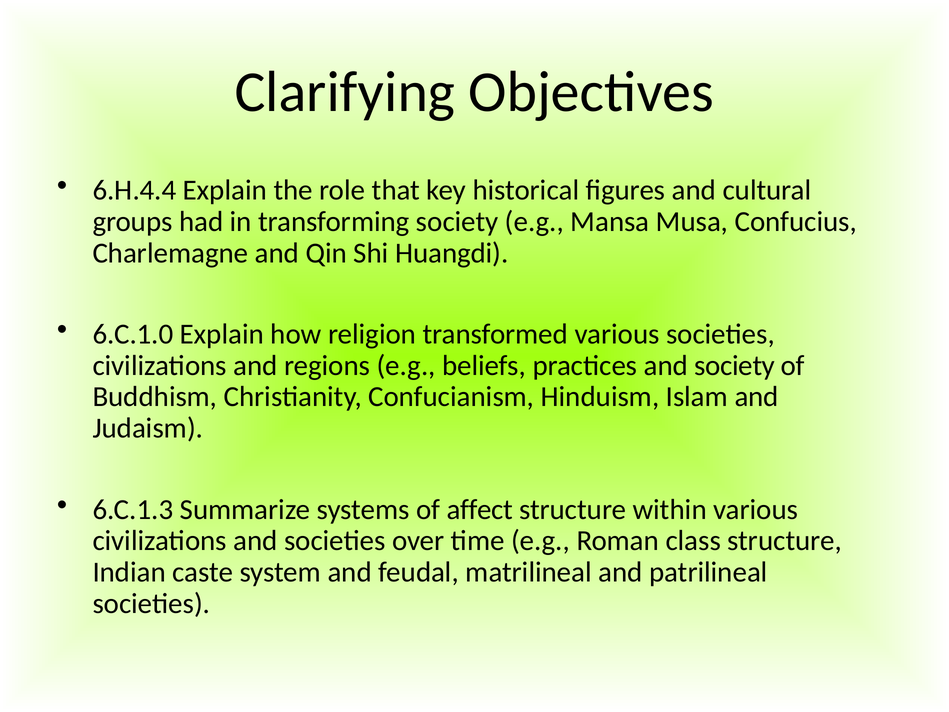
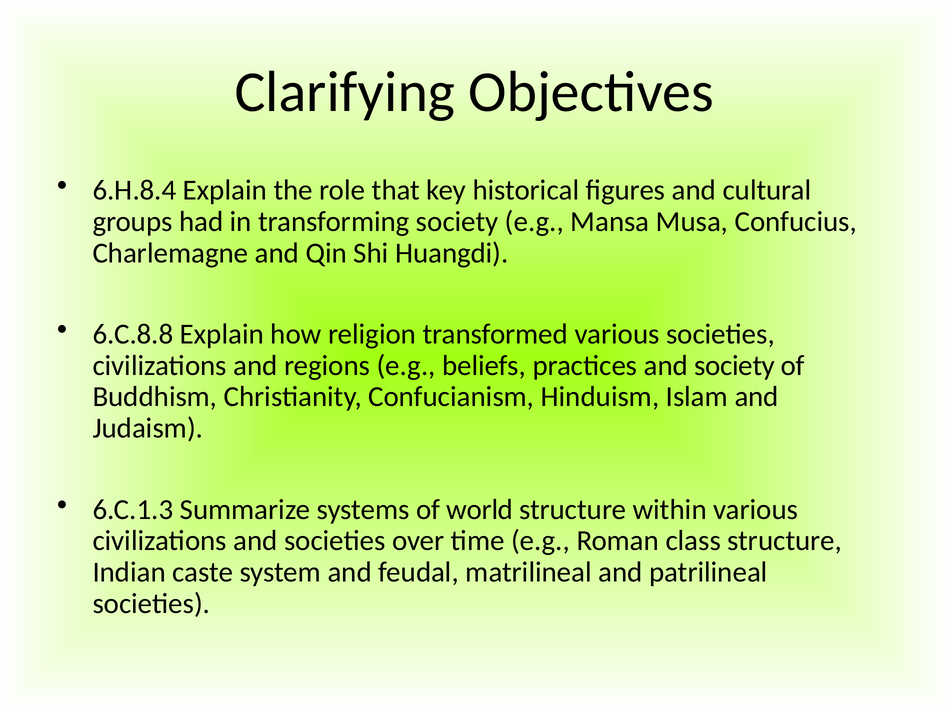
6.H.4.4: 6.H.4.4 -> 6.H.8.4 (134, 190)
6.C.1.0: 6.C.1.0 -> 6.C.8.8 (133, 334)
affect: affect -> world (480, 509)
